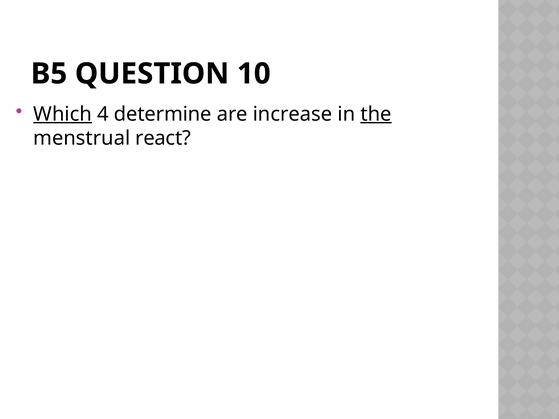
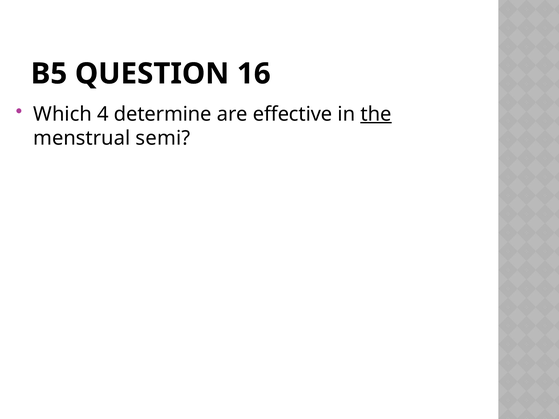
10: 10 -> 16 (254, 74)
Which underline: present -> none (63, 114)
increase: increase -> effective (293, 114)
react: react -> semi (163, 138)
